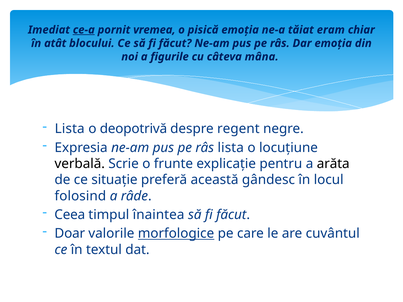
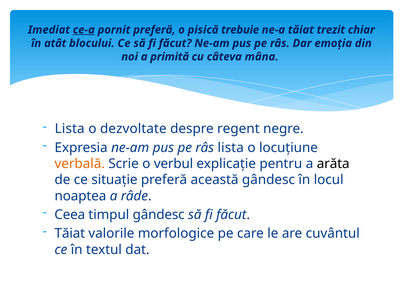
pornit vremea: vremea -> preferă (154, 30)
pisică emoția: emoția -> trebuie (240, 30)
eram: eram -> trezit (331, 30)
figurile: figurile -> primită (170, 57)
deopotrivă: deopotrivă -> dezvoltate (133, 129)
verbală colour: black -> orange (80, 164)
frunte: frunte -> verbul (174, 164)
folosind: folosind -> noaptea (80, 196)
timpul înaintea: înaintea -> gândesc (159, 215)
Doar: Doar -> Tăiat (70, 234)
morfologice underline: present -> none (176, 234)
